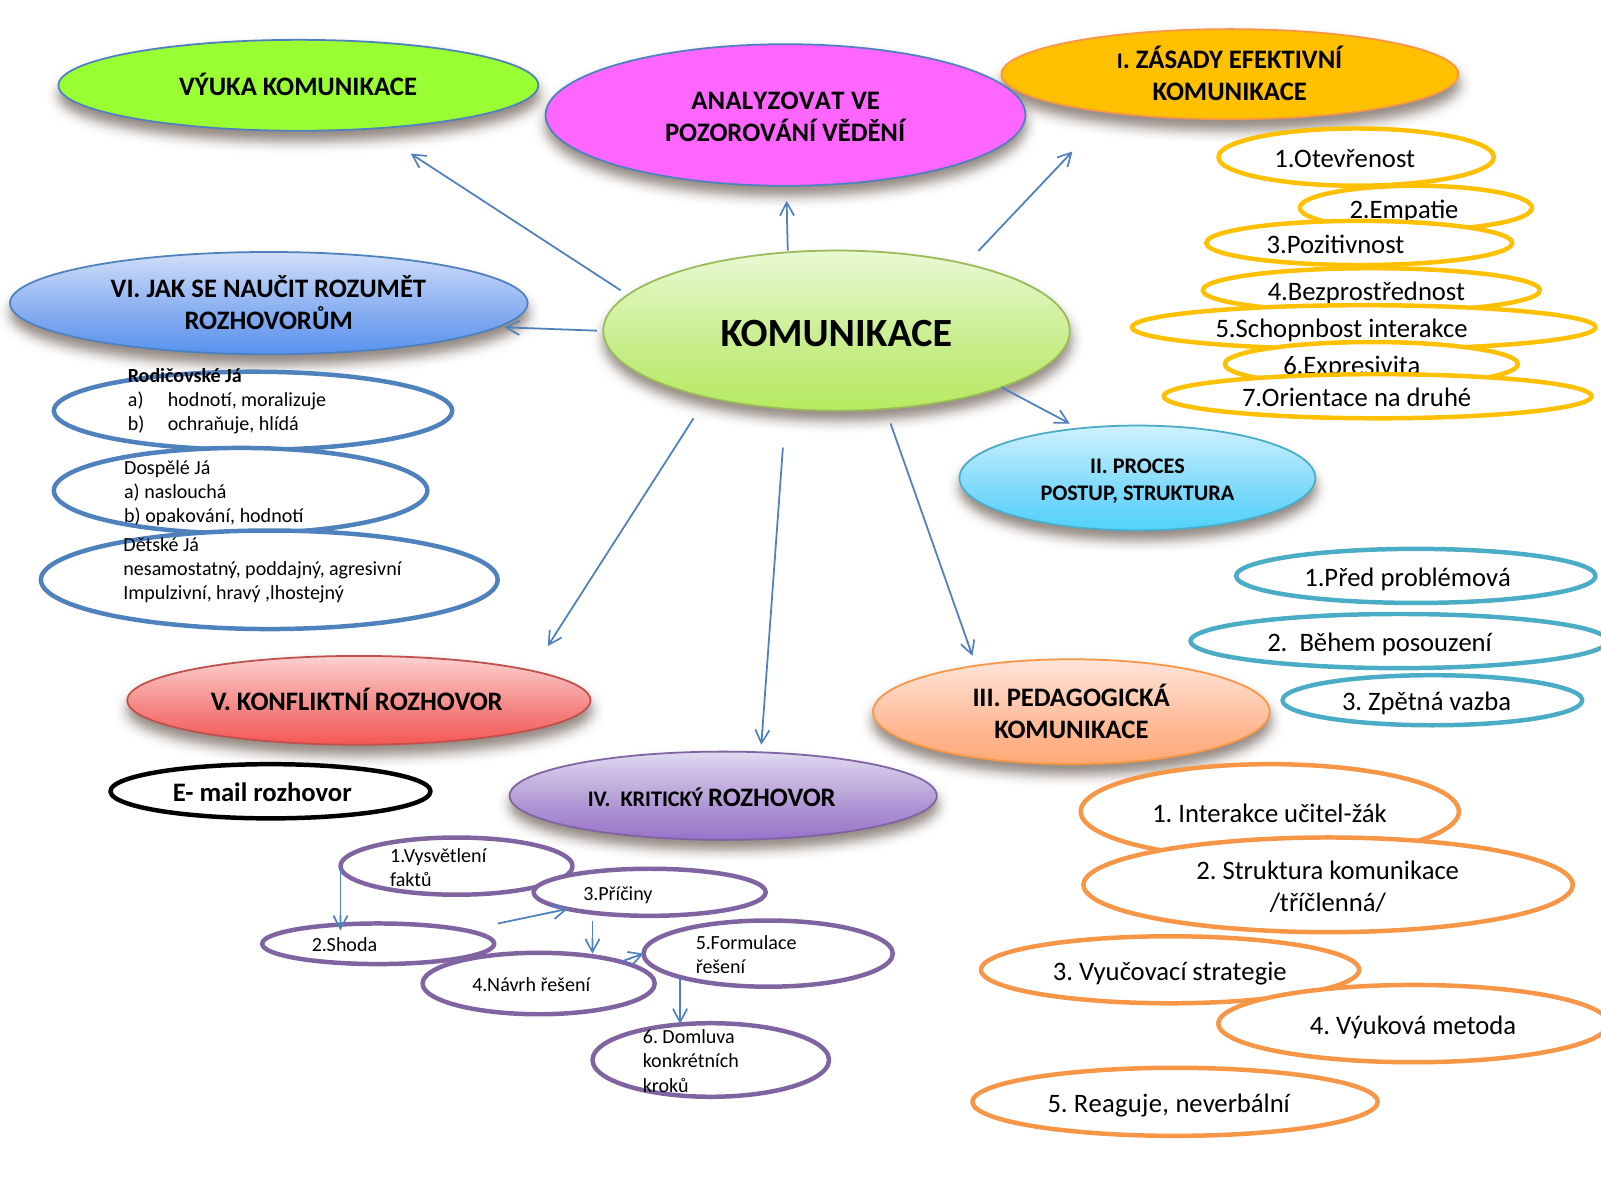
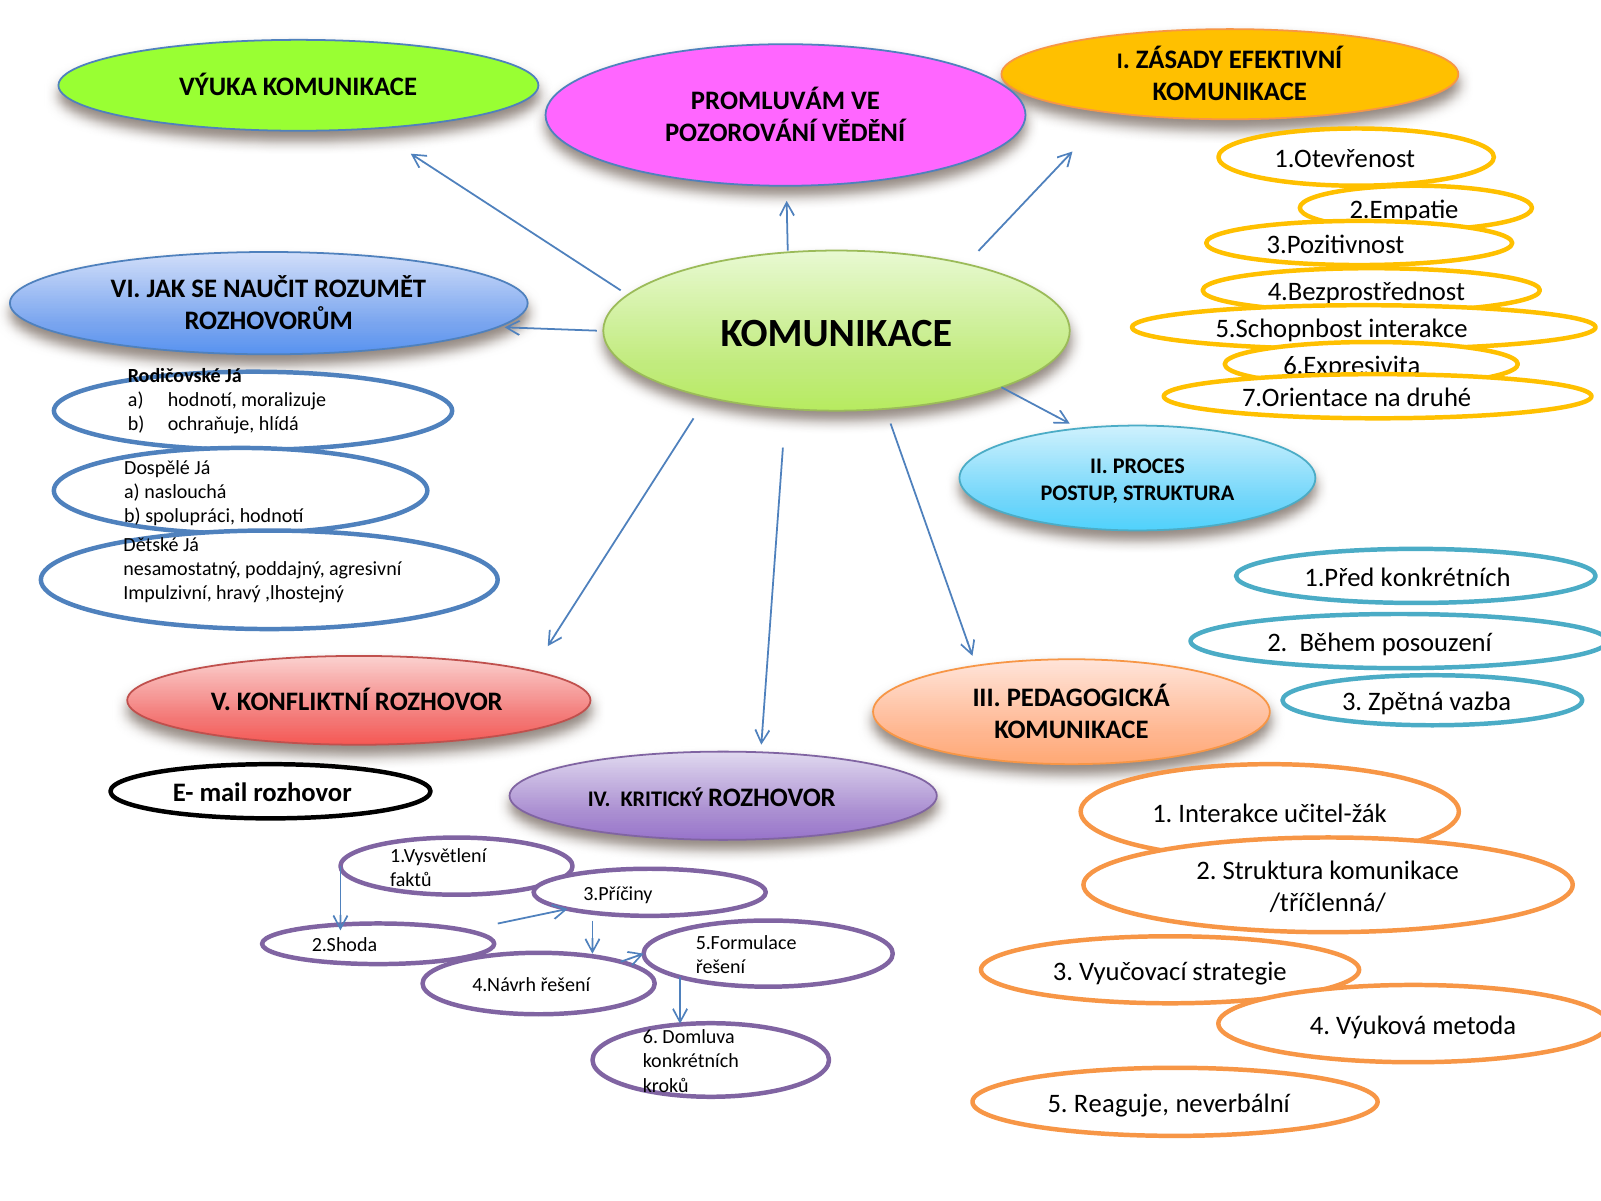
ANALYZOVAT: ANALYZOVAT -> PROMLUVÁM (768, 101)
opakování: opakování -> spolupráci (190, 516)
1.Před problémová: problémová -> konkrétních (1446, 578)
